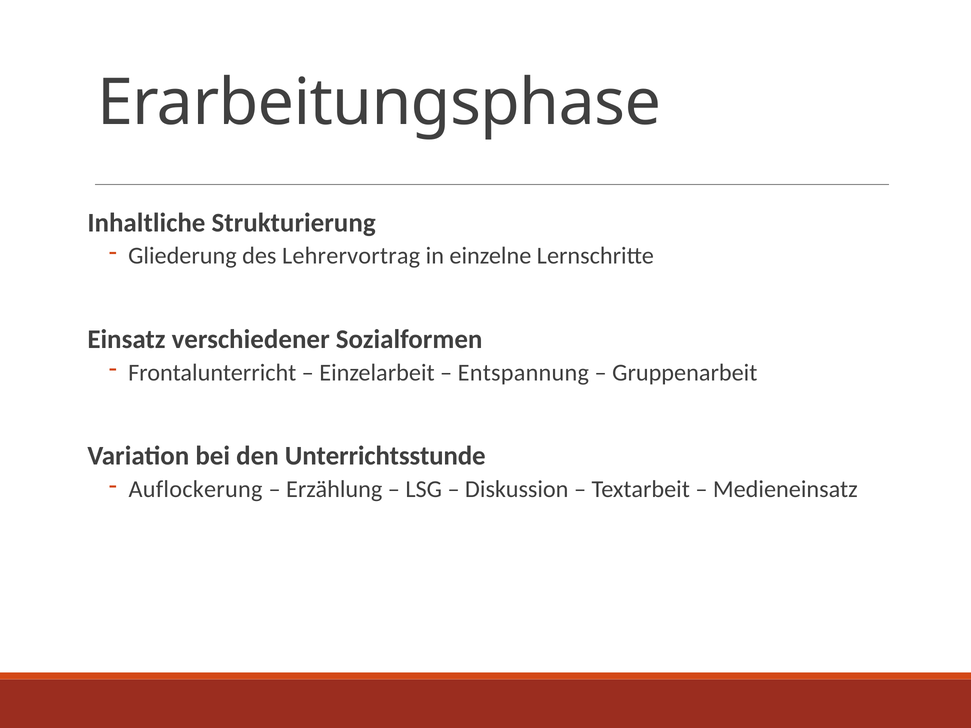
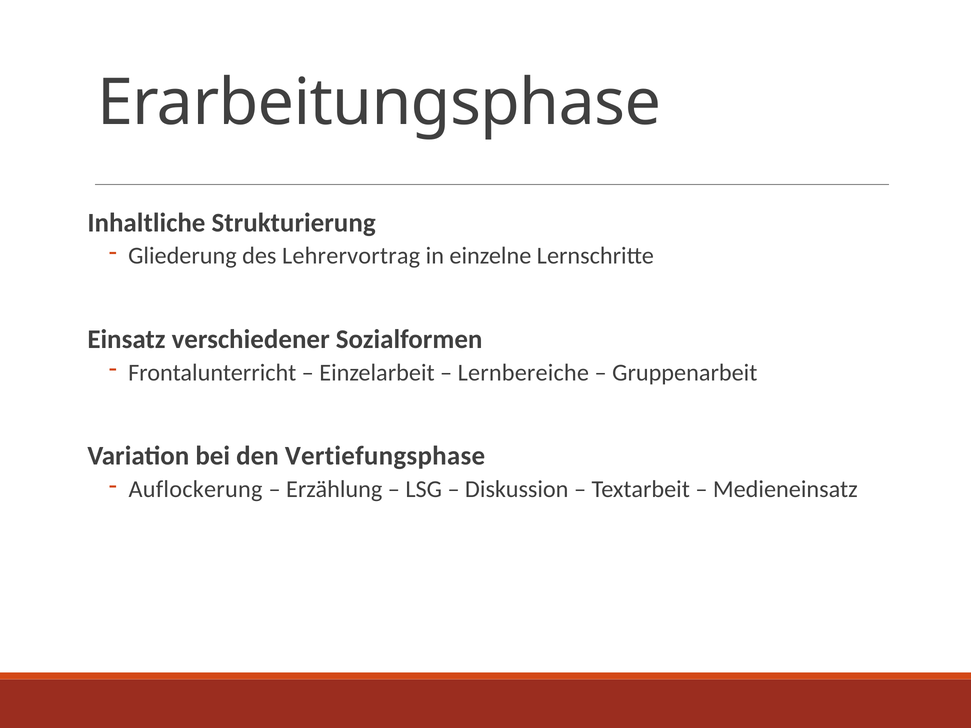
Entspannung: Entspannung -> Lernbereiche (523, 373)
Unterrichtsstunde: Unterrichtsstunde -> Vertiefungsphase (385, 456)
